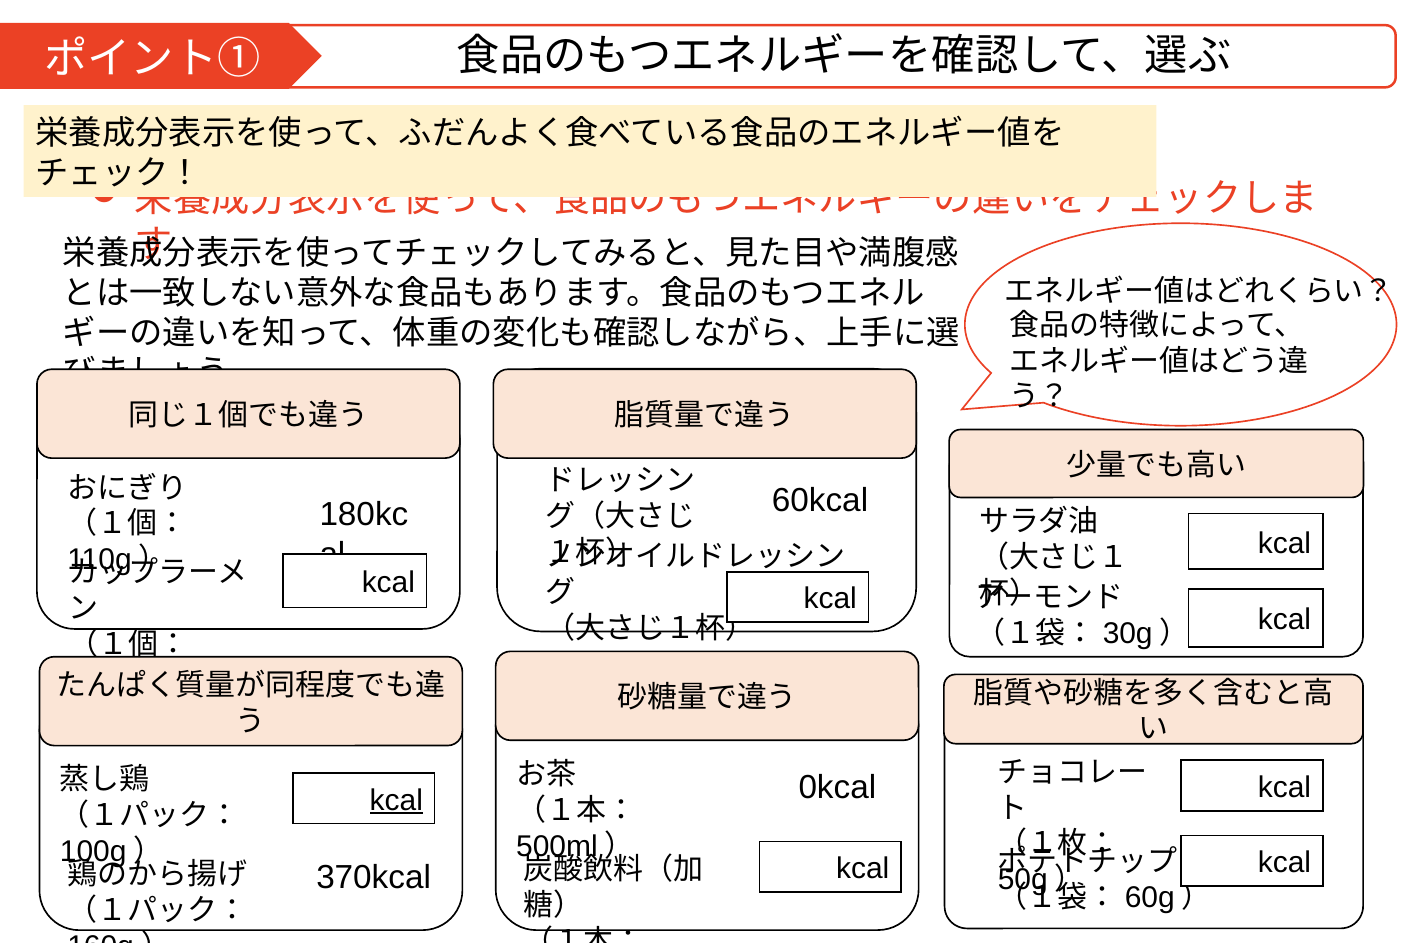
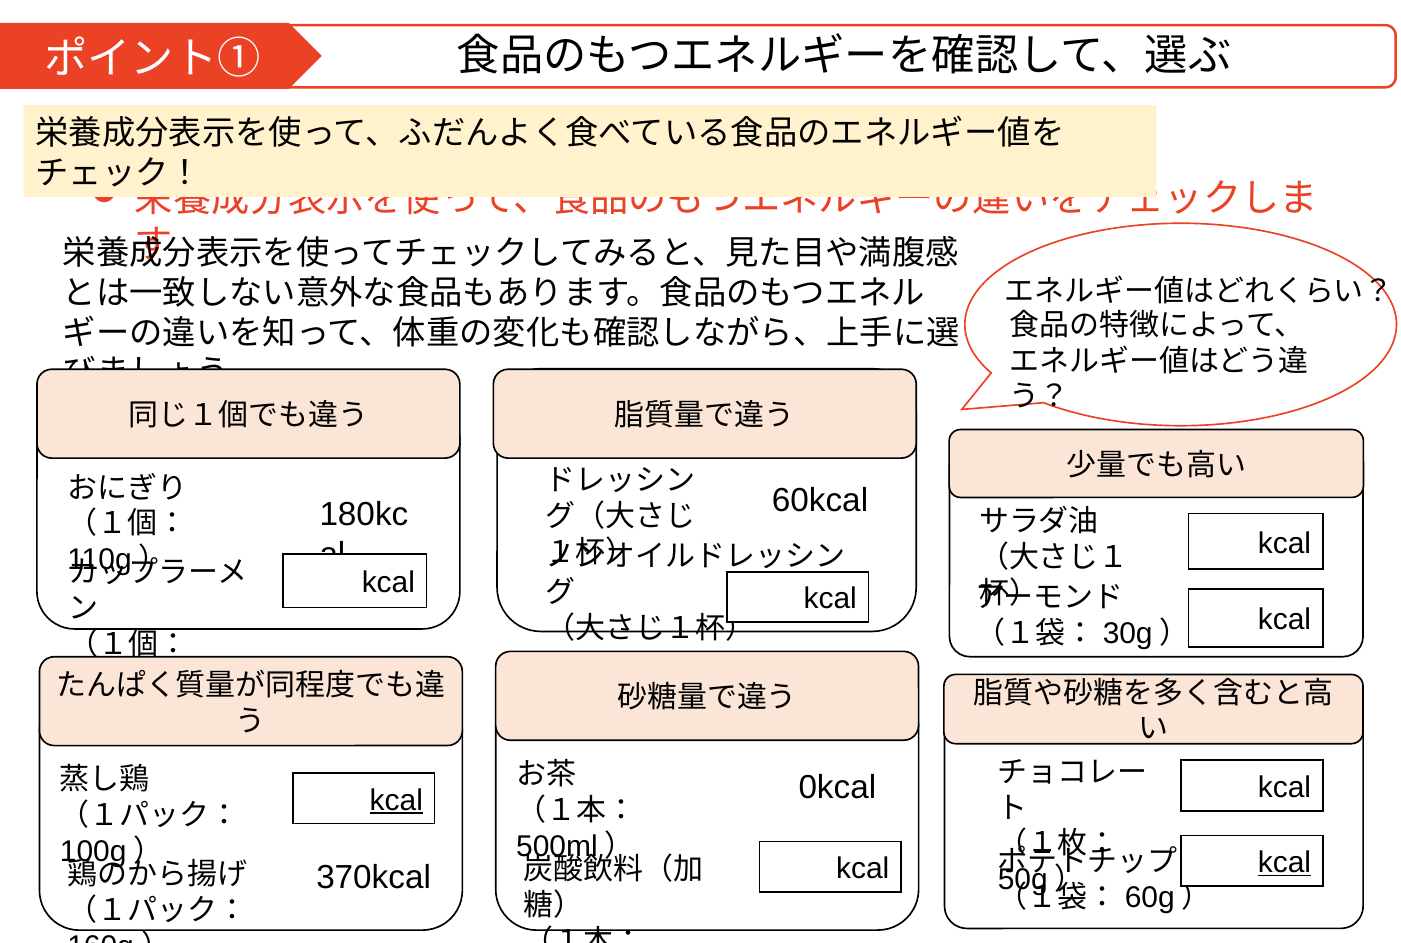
kcal underline: none -> present (1285, 863)
